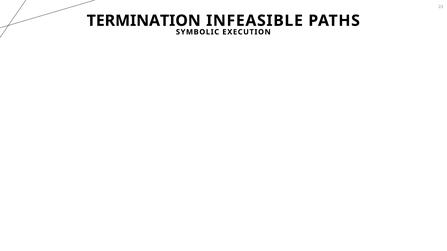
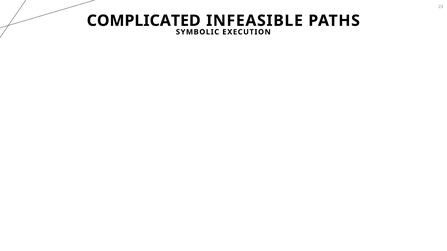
TERMINATION: TERMINATION -> COMPLICATED (144, 21)
